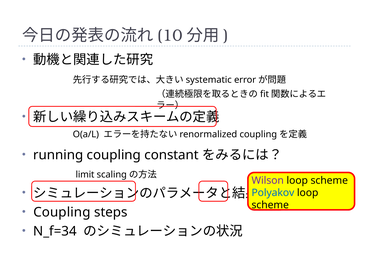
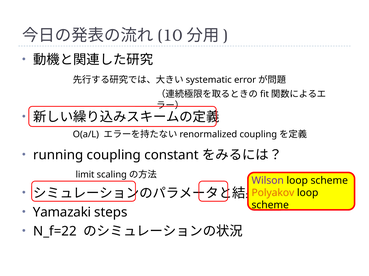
Polyakov colour: blue -> orange (273, 193)
Coupling: Coupling -> Yamazaki (62, 213)
N_f=34: N_f=34 -> N_f=22 (55, 232)
